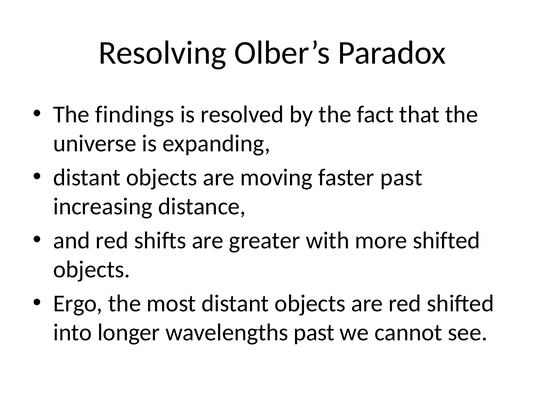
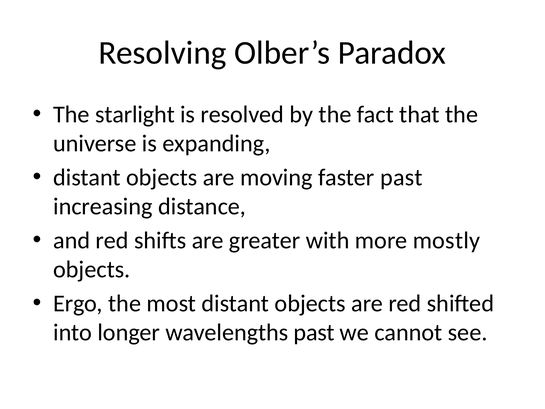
findings: findings -> starlight (135, 114)
more shifted: shifted -> mostly (446, 240)
